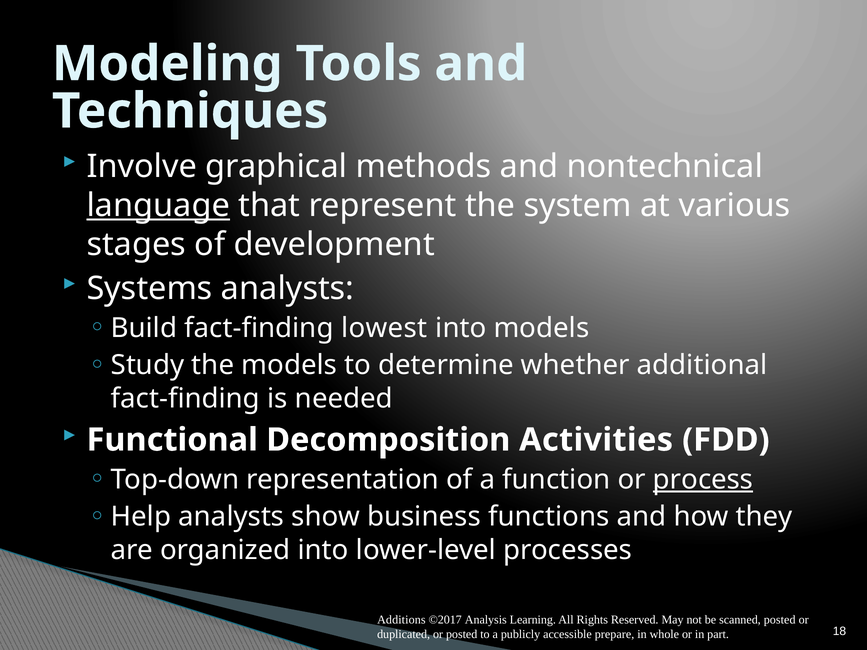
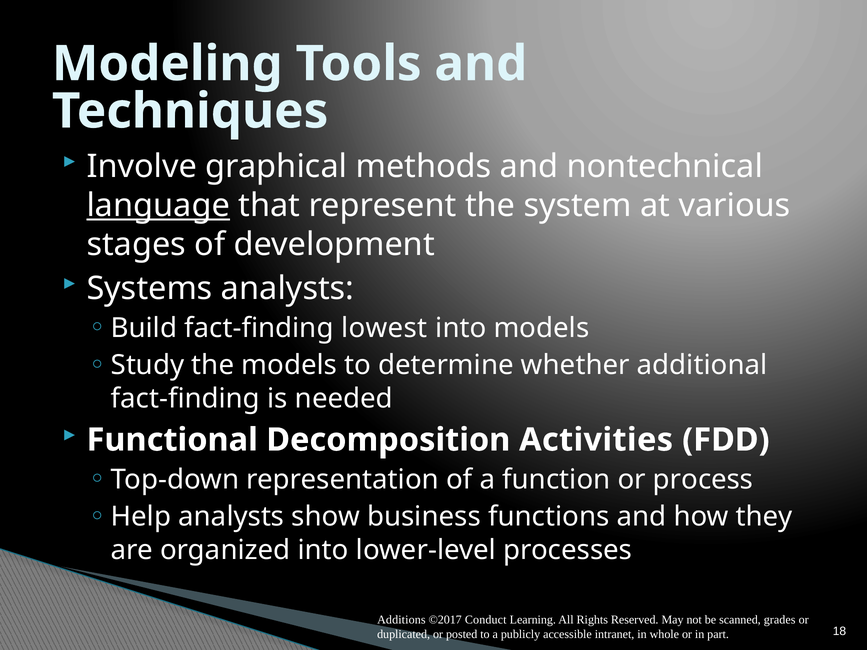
process underline: present -> none (703, 480)
Analysis: Analysis -> Conduct (486, 620)
scanned posted: posted -> grades (780, 620)
prepare: prepare -> intranet (615, 634)
